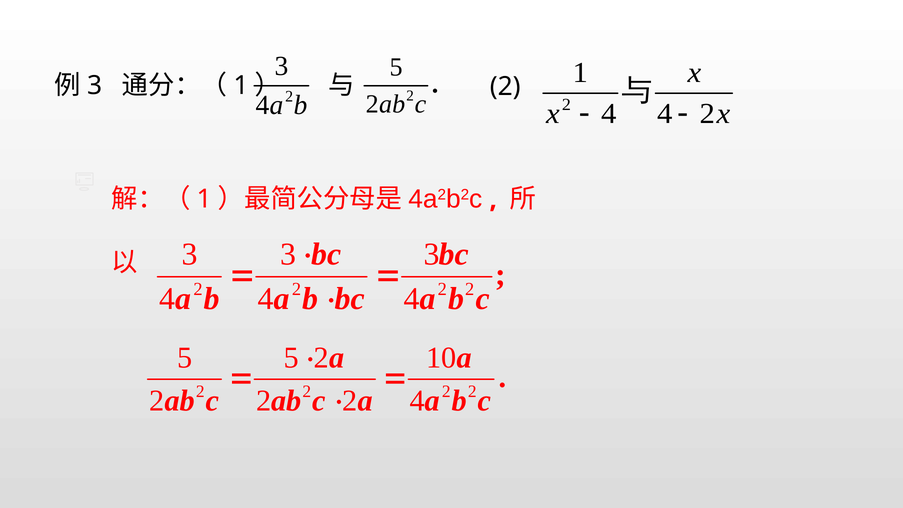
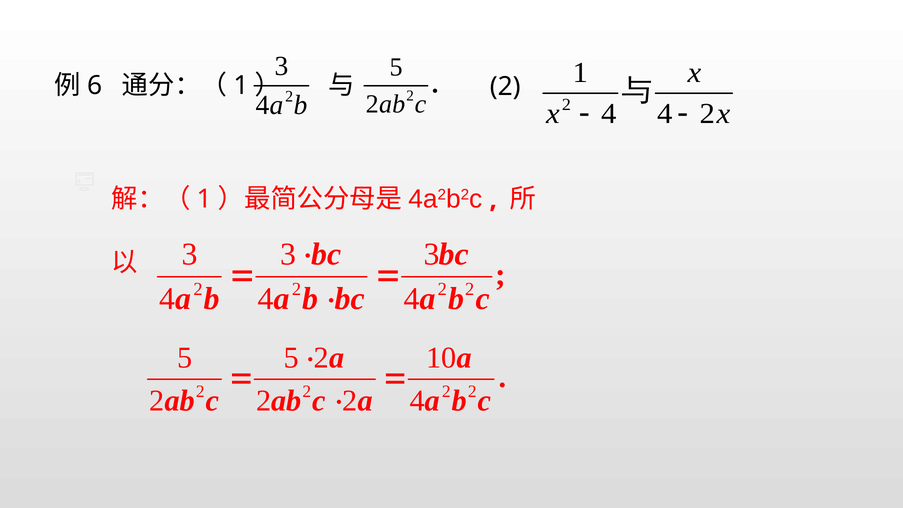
3: 3 -> 6 (95, 86)
